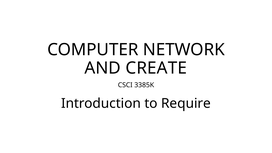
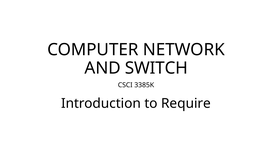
CREATE: CREATE -> SWITCH (156, 68)
